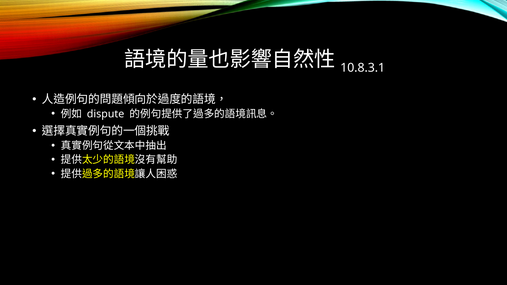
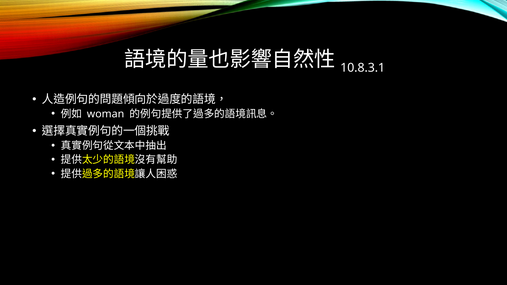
dispute: dispute -> woman (106, 114)
